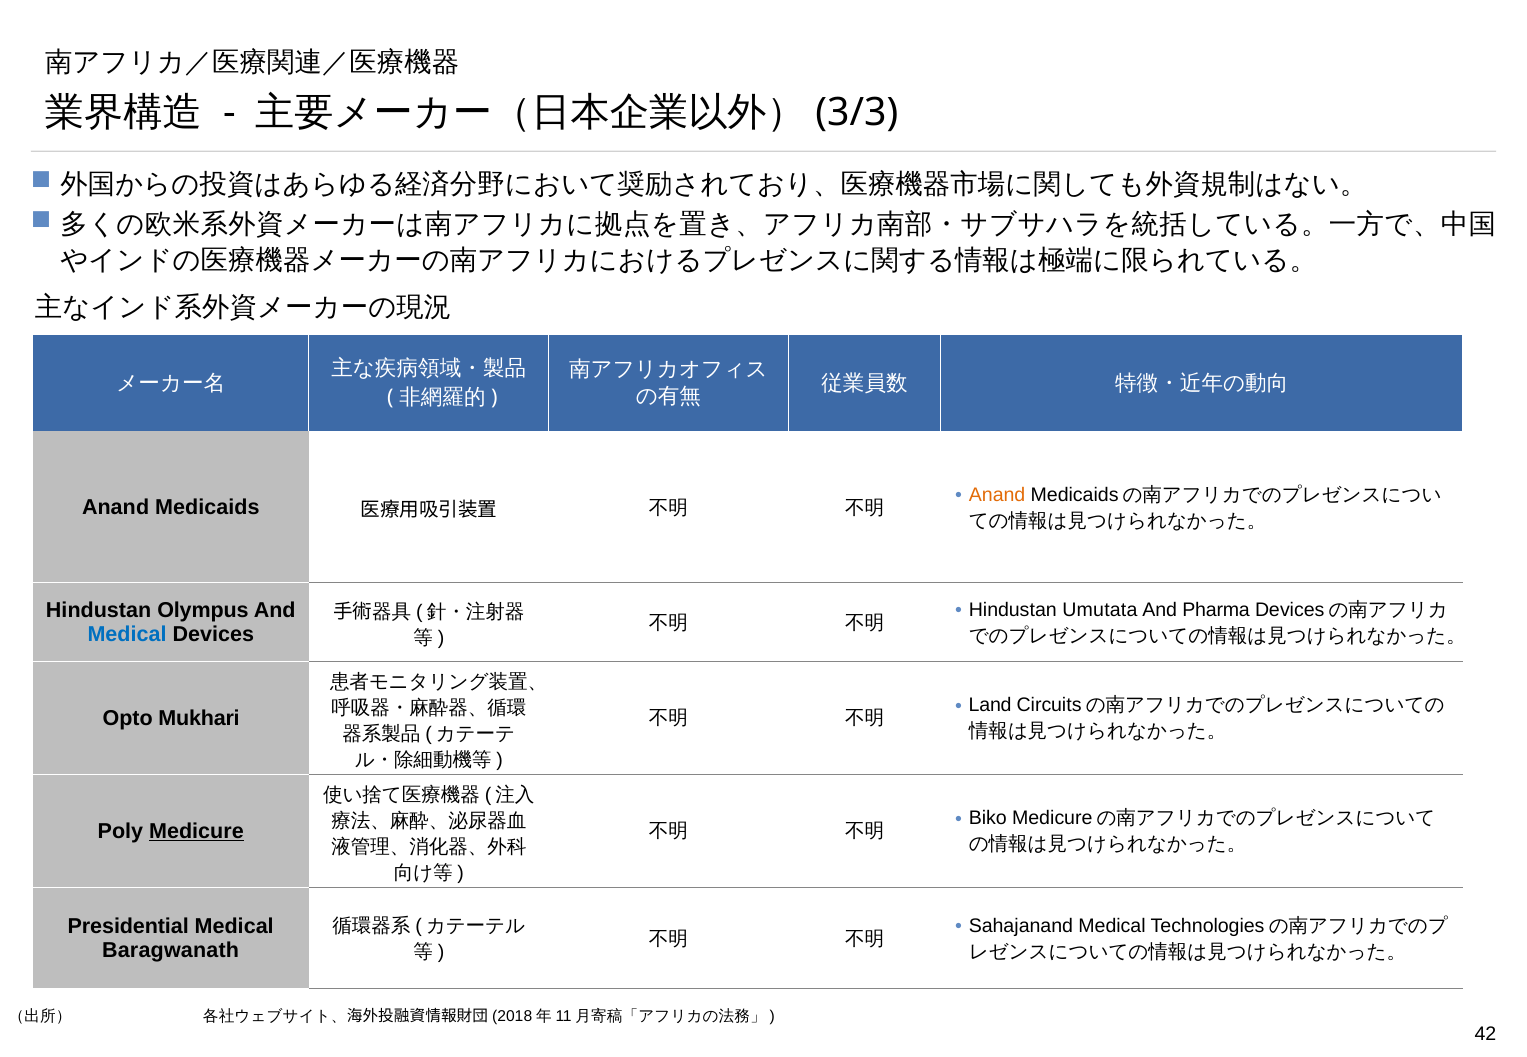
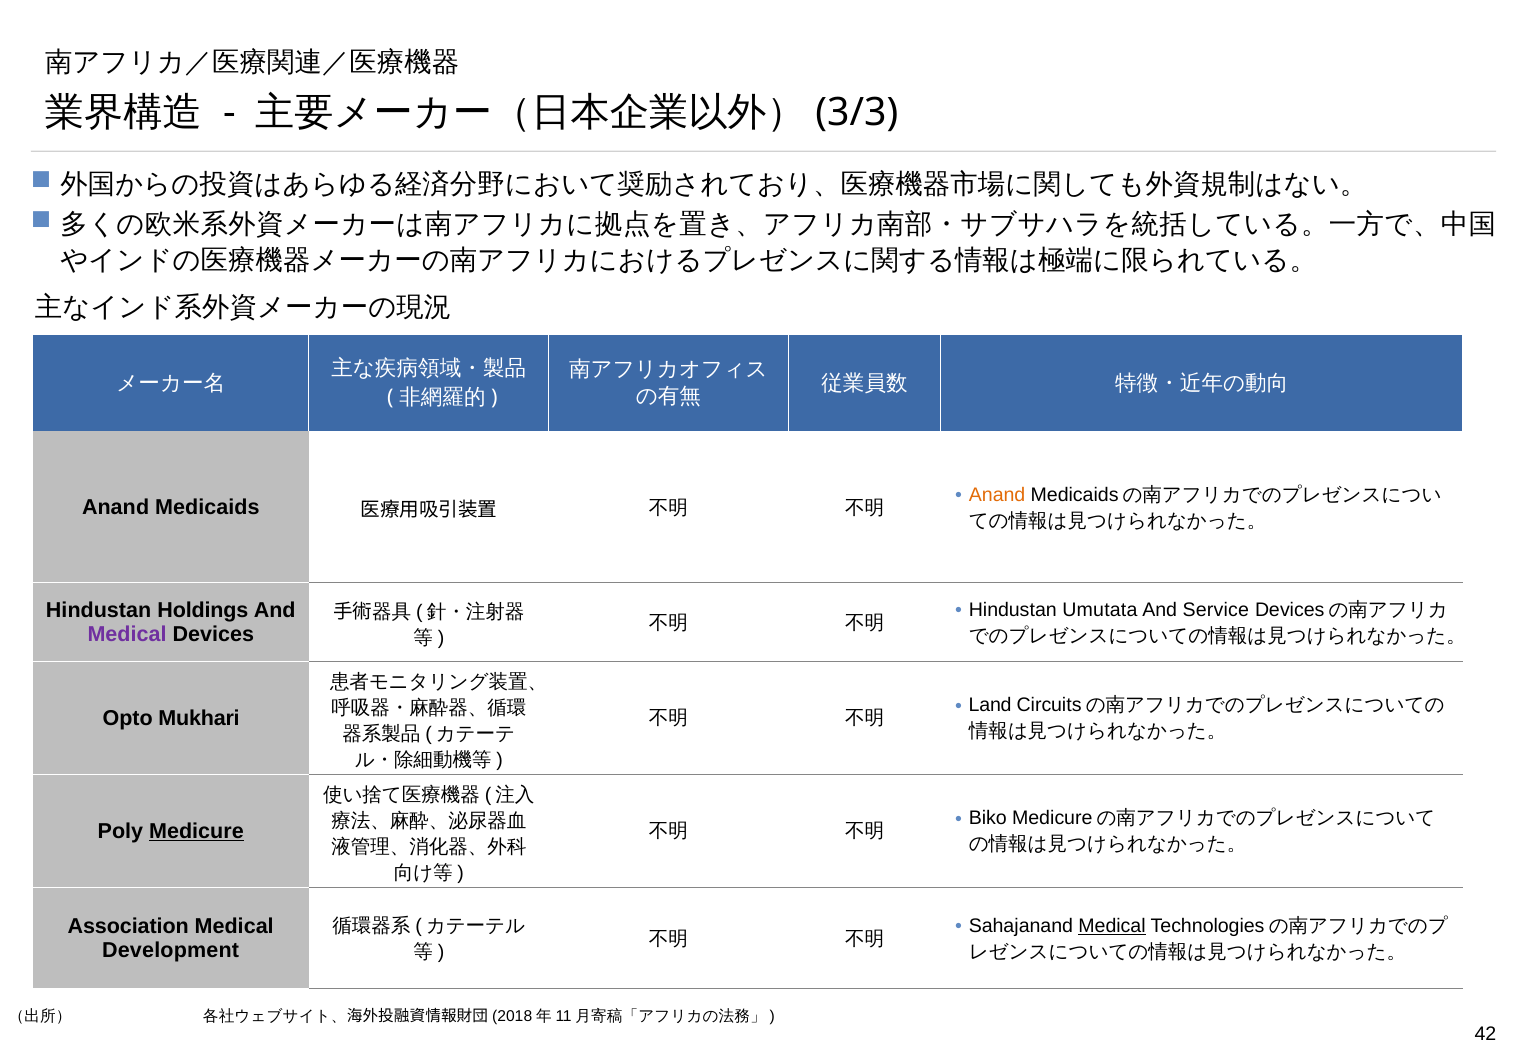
Olympus: Olympus -> Holdings (203, 611)
Pharma: Pharma -> Service (1216, 610)
Medical colour: blue -> purple (127, 635)
Presidential: Presidential -> Association (128, 927)
Medical underline: none -> present (1112, 926)
Baragwanath: Baragwanath -> Development (171, 951)
